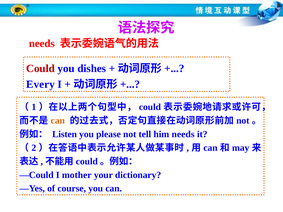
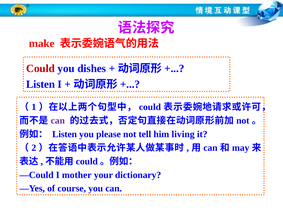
needs: needs -> make (42, 44)
Every: Every -> Listen (41, 84)
can colour: orange -> purple (58, 121)
him needs: needs -> living (183, 134)
